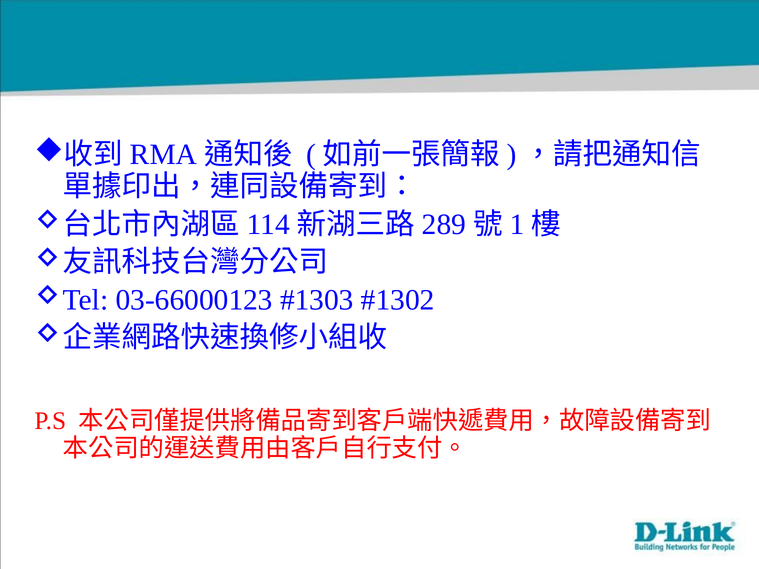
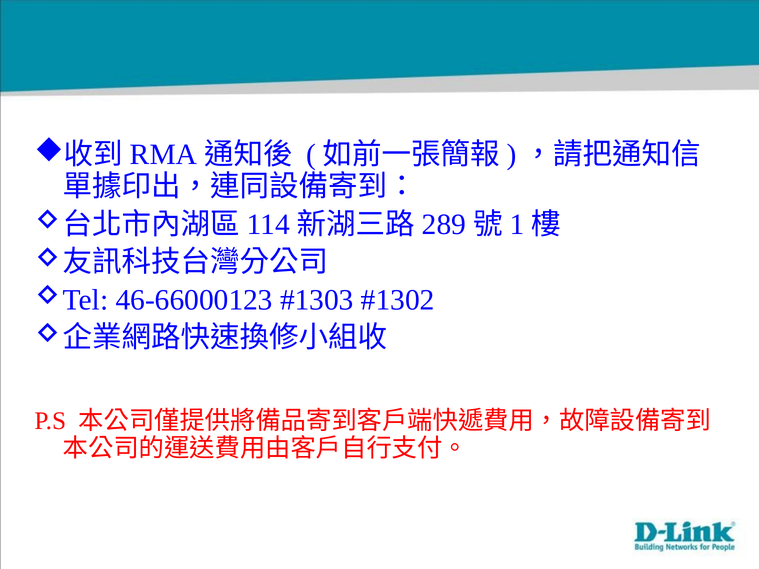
03-66000123: 03-66000123 -> 46-66000123 (194, 300)
